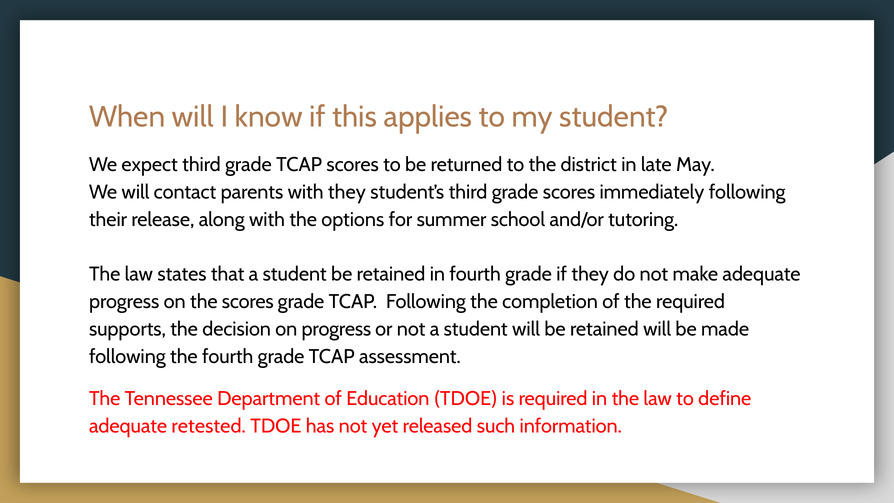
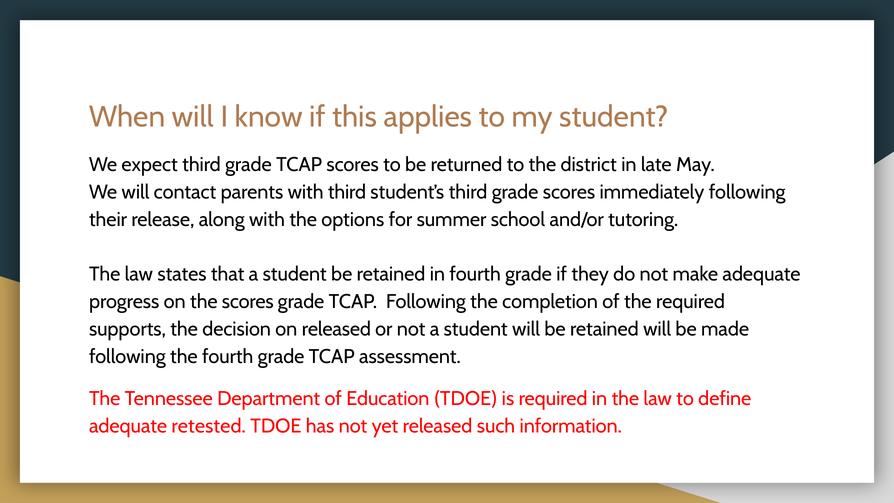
with they: they -> third (347, 192)
on progress: progress -> released (336, 329)
